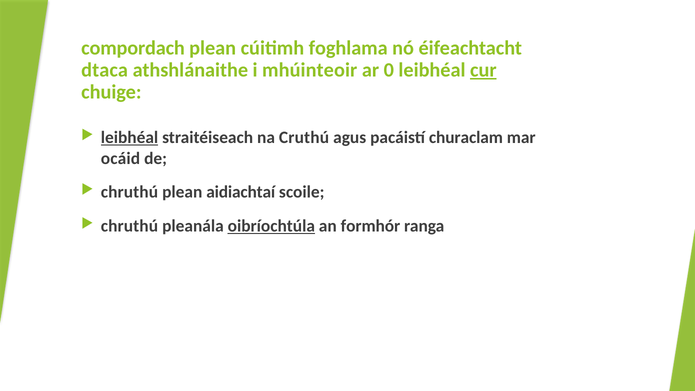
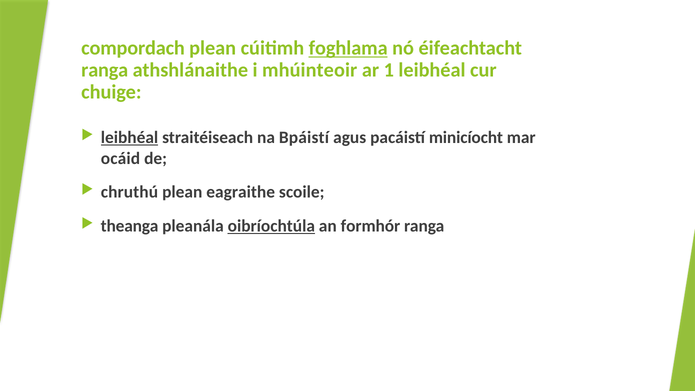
foghlama underline: none -> present (348, 48)
dtaca: dtaca -> ranga (105, 70)
0: 0 -> 1 (389, 70)
cur underline: present -> none (483, 70)
Cruthú: Cruthú -> Bpáistí (304, 137)
churaclam: churaclam -> minicíocht (466, 137)
aidiachtaí: aidiachtaí -> eagraithe (241, 192)
chruthú: chruthú -> theanga (130, 226)
